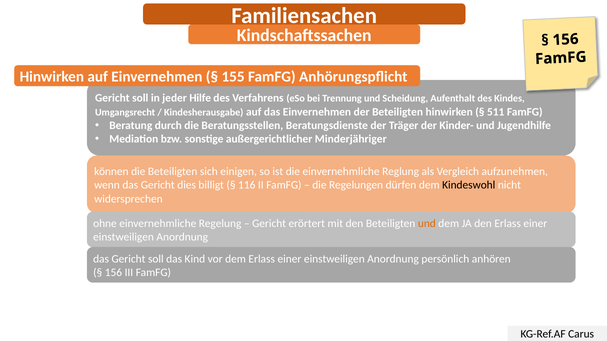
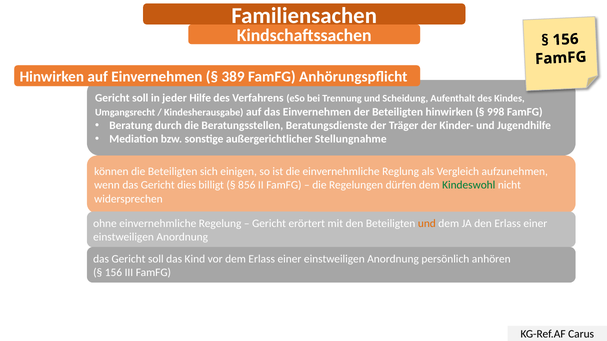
155: 155 -> 389 (233, 77)
511: 511 -> 998 (496, 112)
Minderjähriger: Minderjähriger -> Stellungnahme (351, 139)
116: 116 -> 856 (247, 185)
Kindeswohl colour: black -> green (469, 185)
